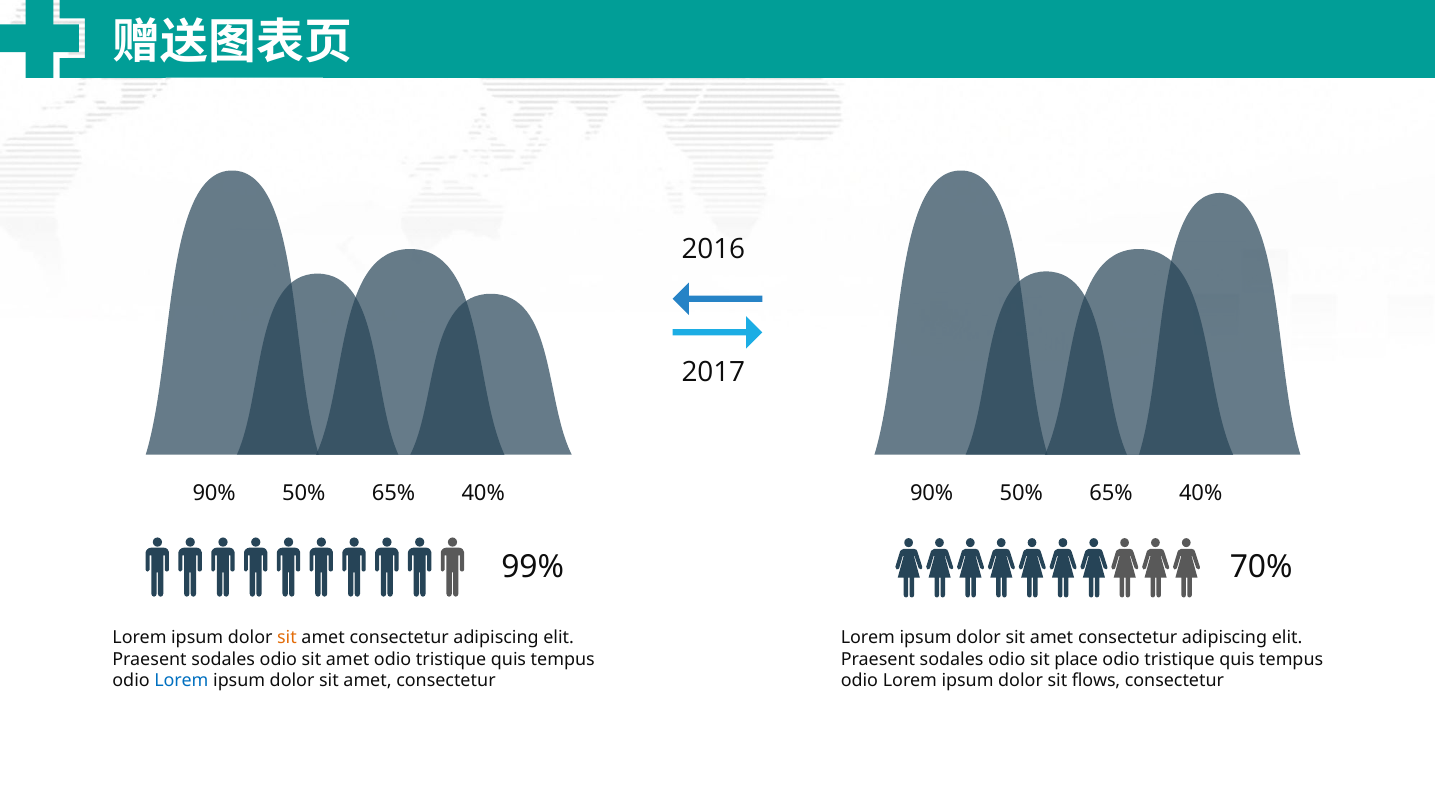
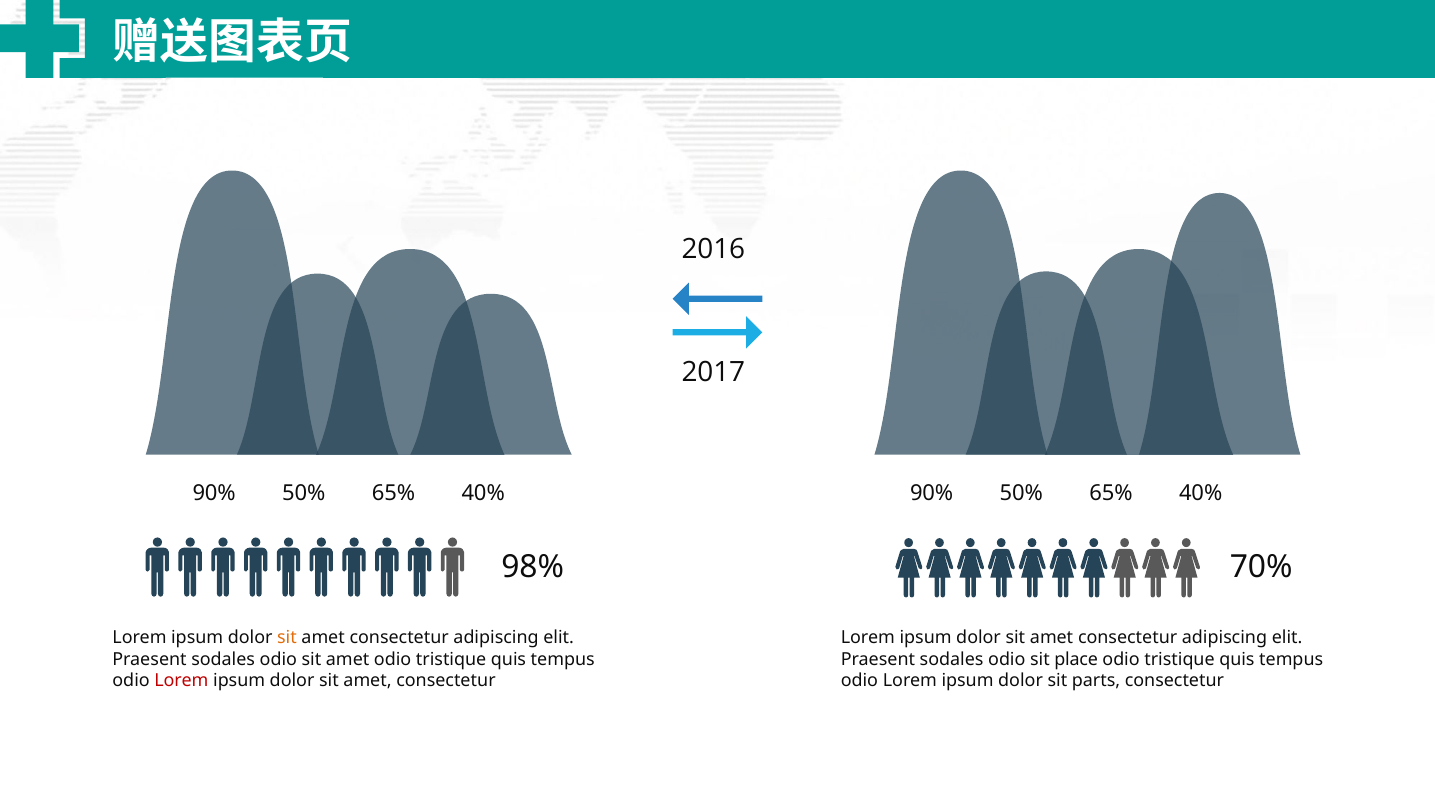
99%: 99% -> 98% (533, 567)
Lorem colour: blue -> red (181, 681)
flows: flows -> parts (1096, 681)
